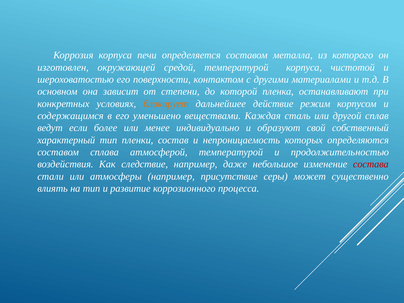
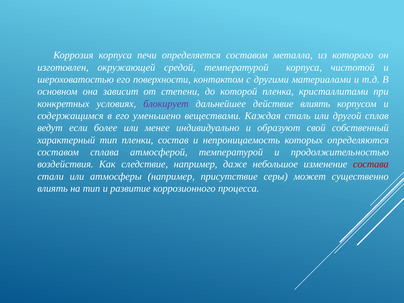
останавливают: останавливают -> кристаллитами (334, 92)
блокирует colour: orange -> purple (166, 104)
действие режим: режим -> влиять (315, 104)
